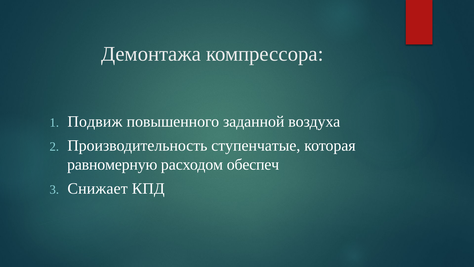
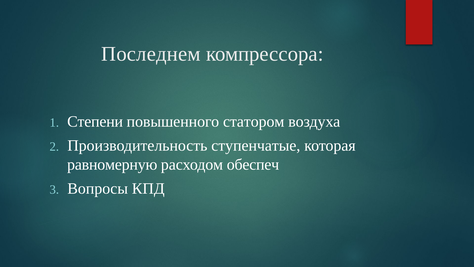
Демонтажа: Демонтажа -> Последнем (151, 54)
Подвиж: Подвиж -> Степени (95, 122)
заданной: заданной -> статором (254, 122)
Снижает: Снижает -> Вопросы (98, 188)
